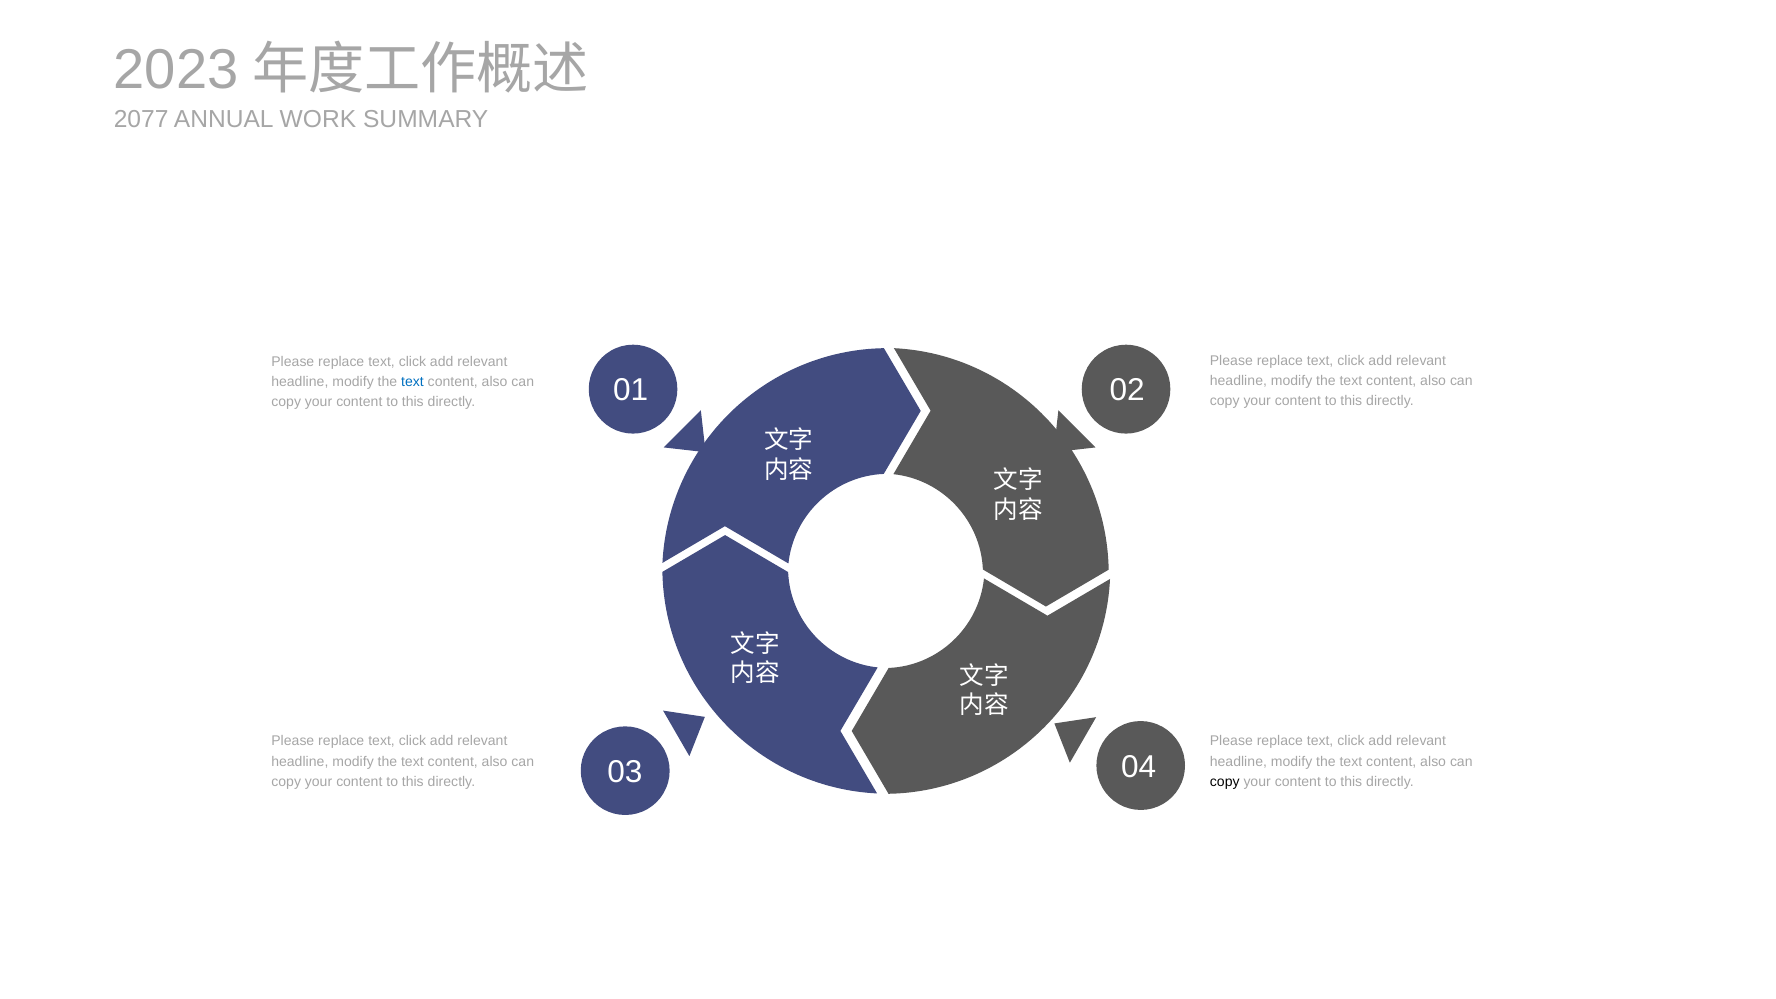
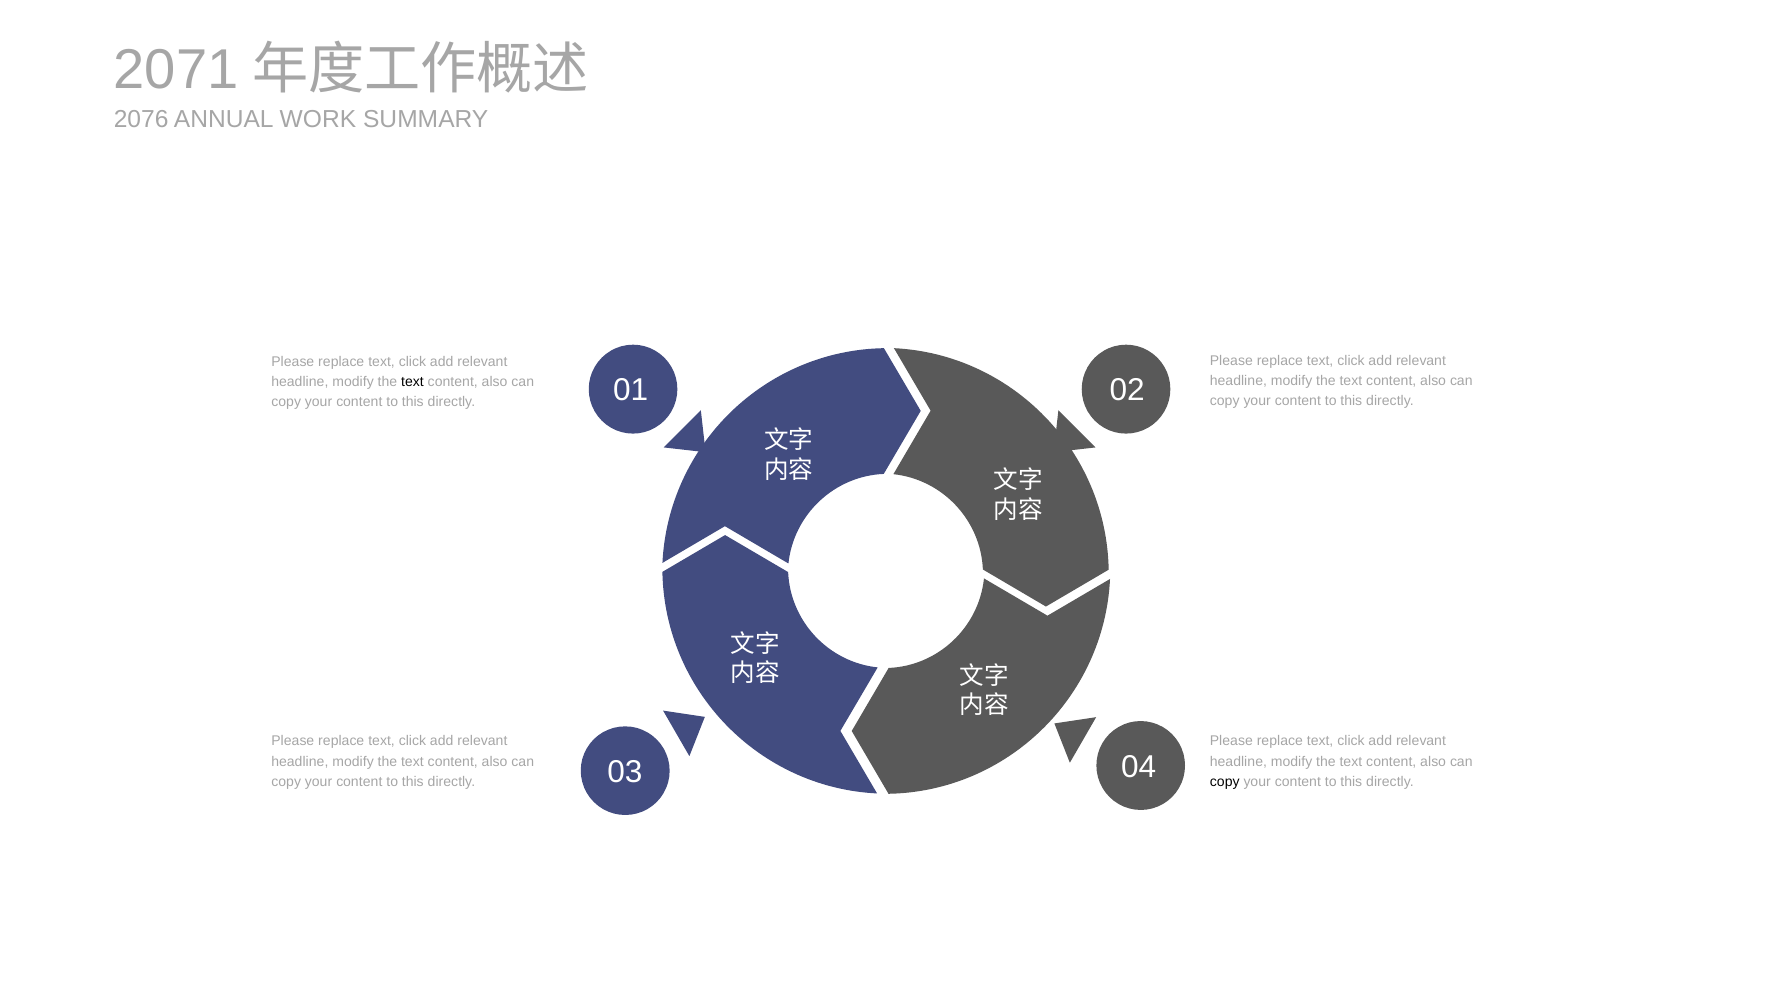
2023: 2023 -> 2071 (176, 70)
2077: 2077 -> 2076 (141, 119)
text colour: blue -> black (412, 382)
